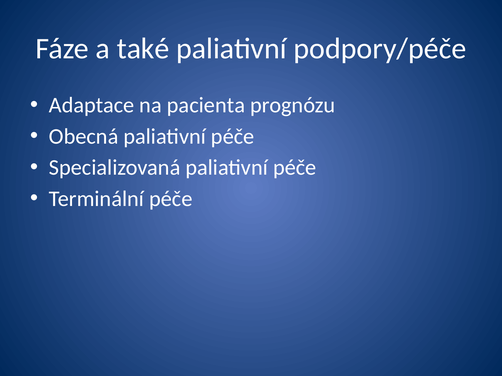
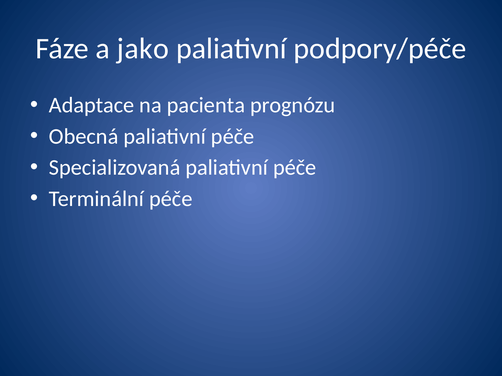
také: také -> jako (143, 49)
